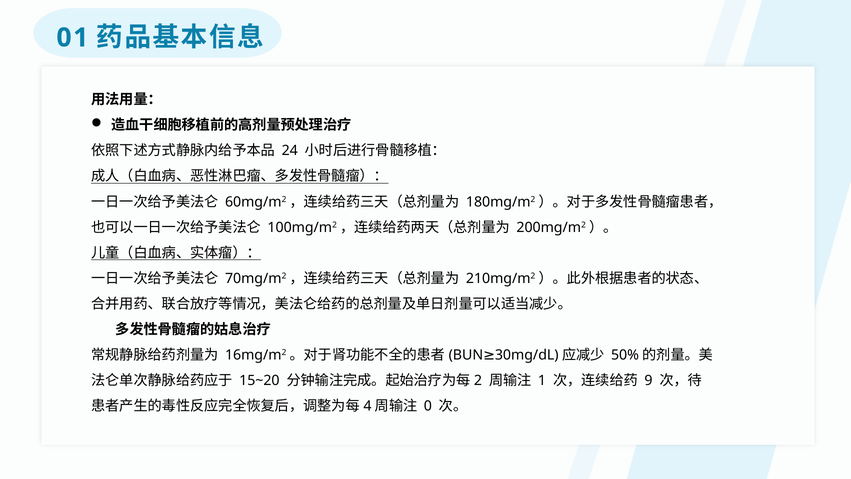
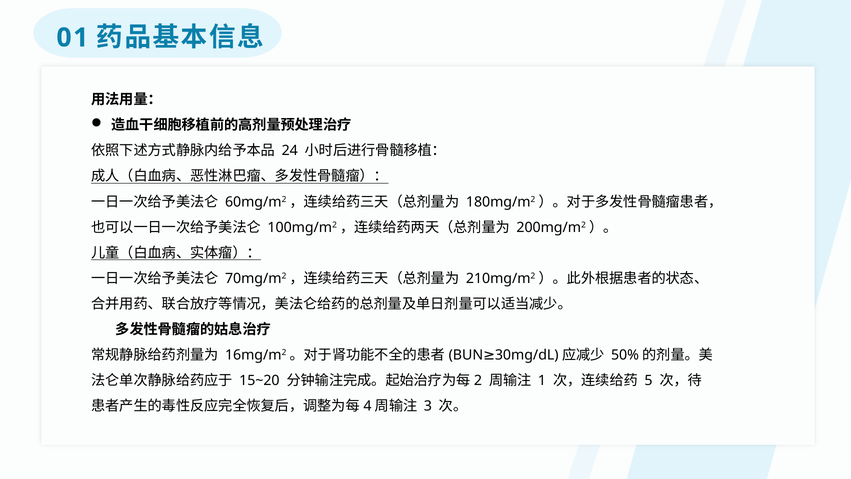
9: 9 -> 5 (648, 380)
0: 0 -> 3 (428, 406)
